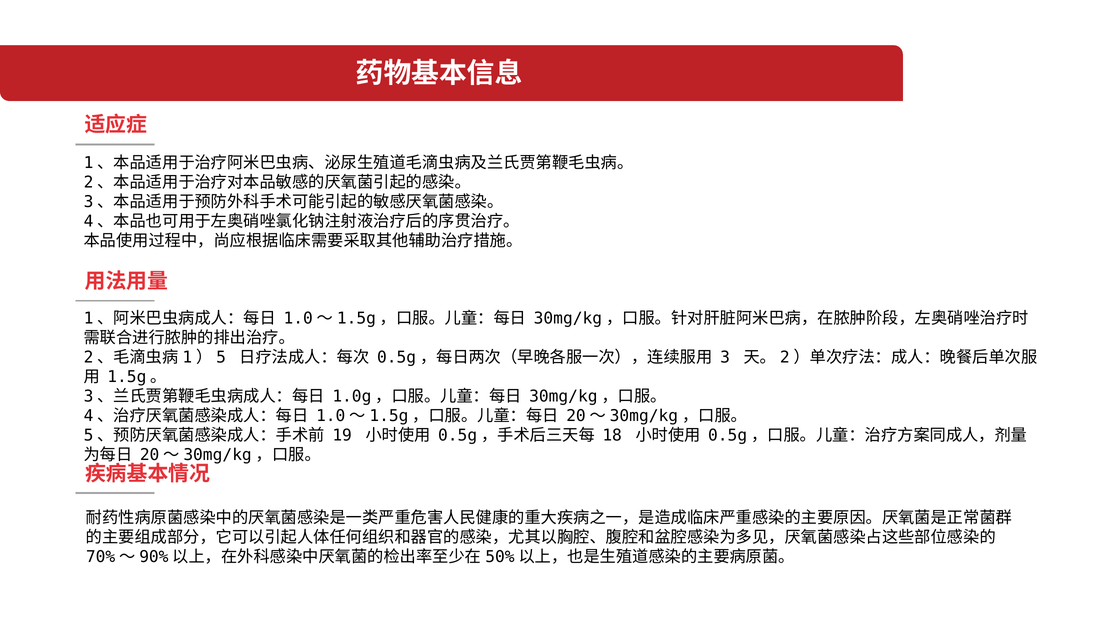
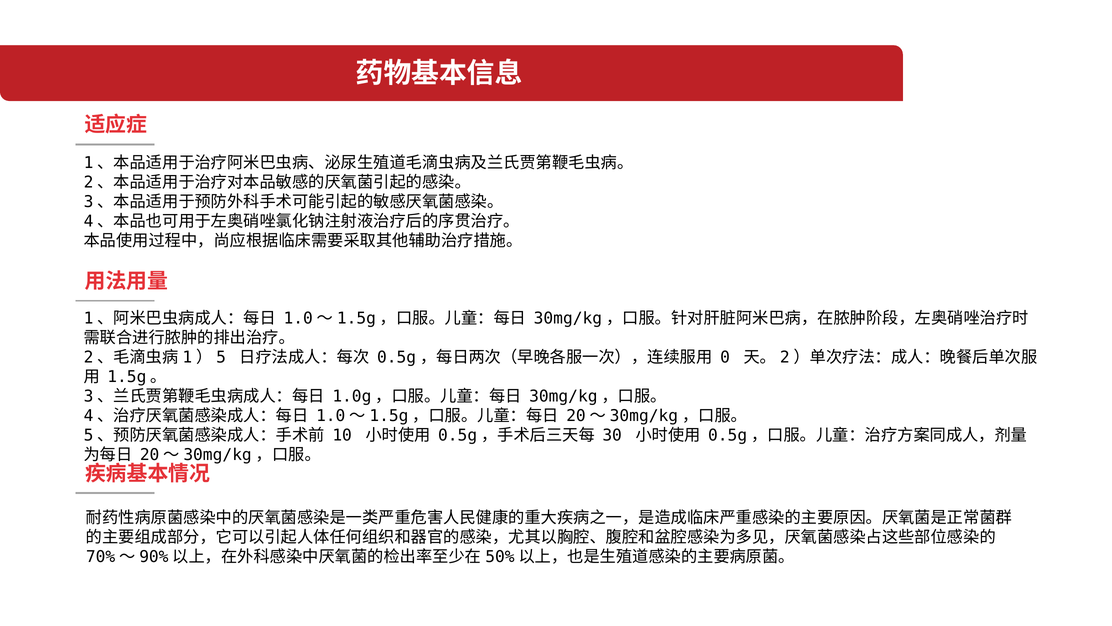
3: 3 -> 0 (725, 357)
19: 19 -> 10 (342, 435)
18: 18 -> 30 (612, 435)
